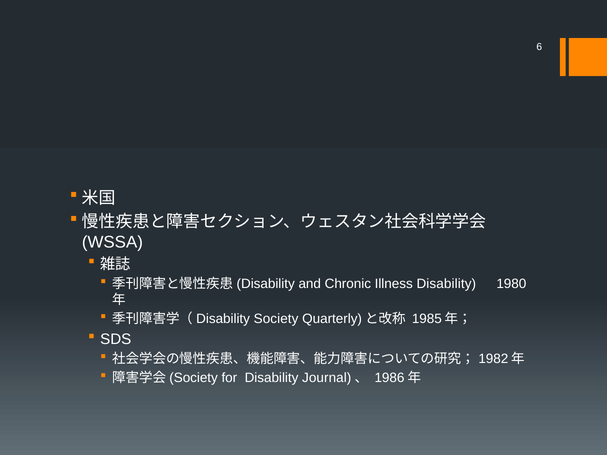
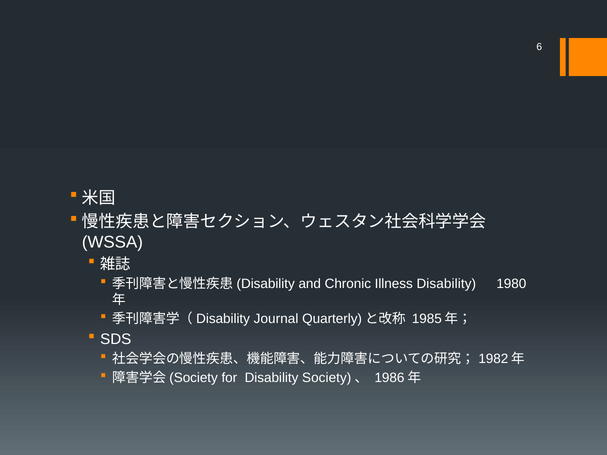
Society: Society -> Journal (276, 319)
Journal: Journal -> Society (327, 378)
